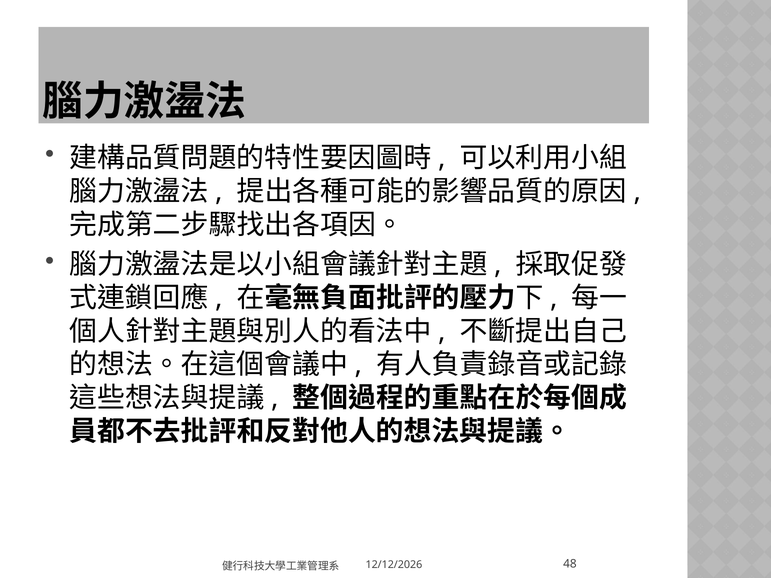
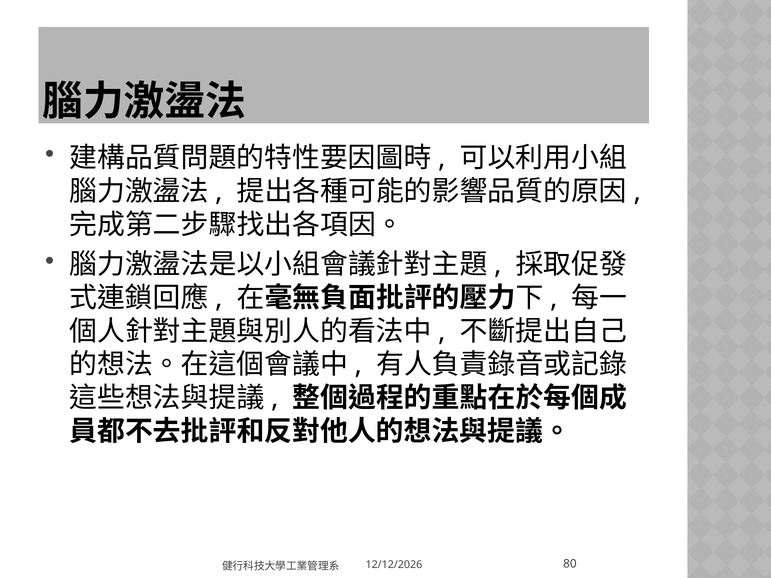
48: 48 -> 80 (570, 564)
